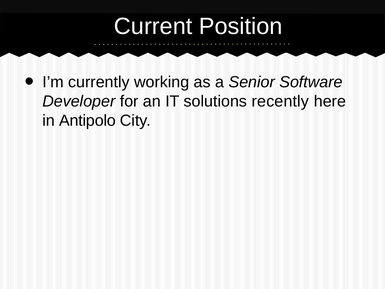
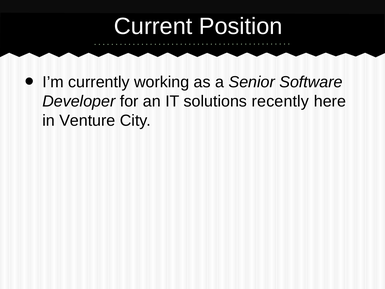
Antipolo: Antipolo -> Venture (87, 120)
